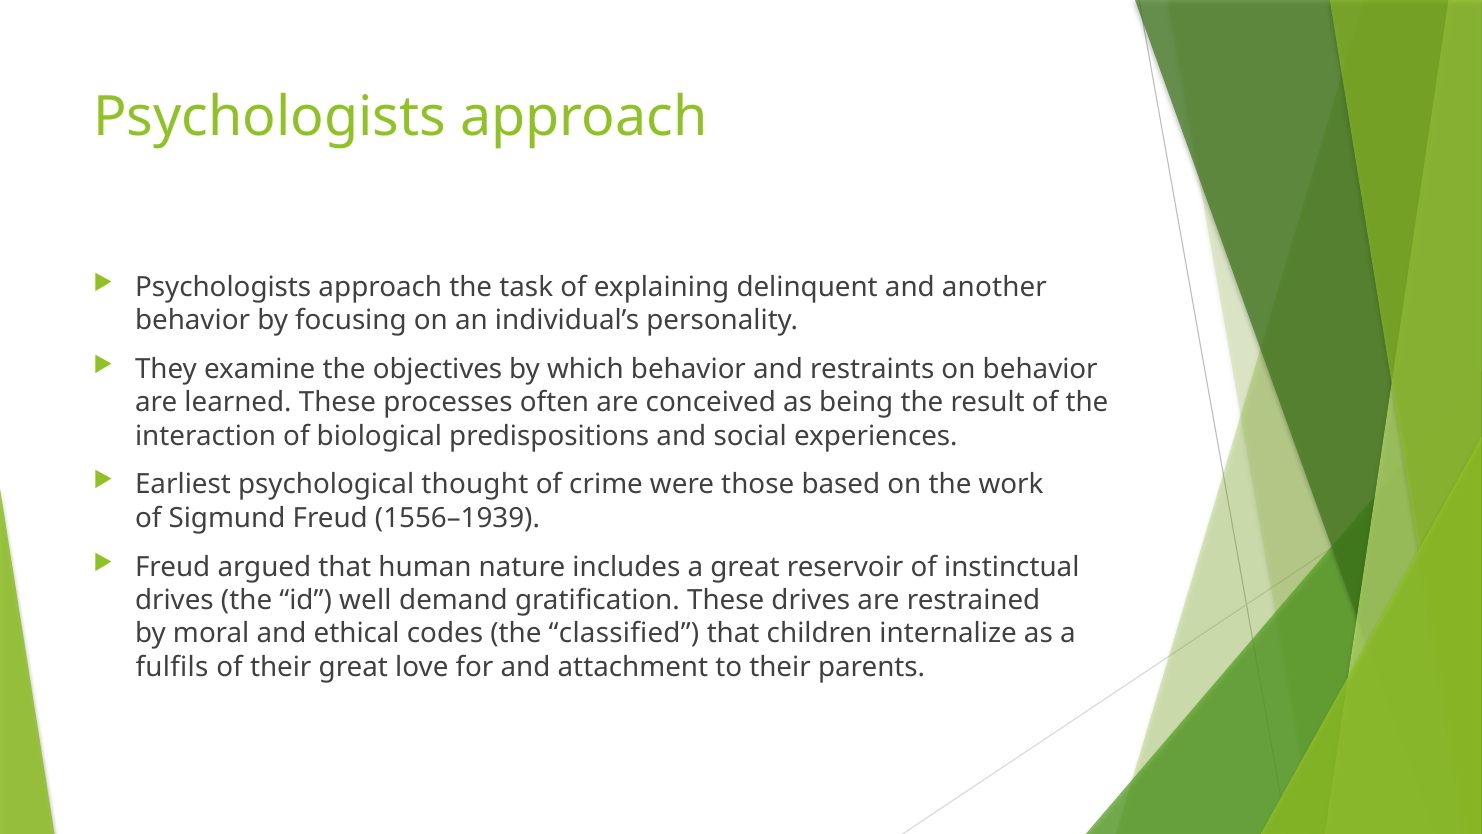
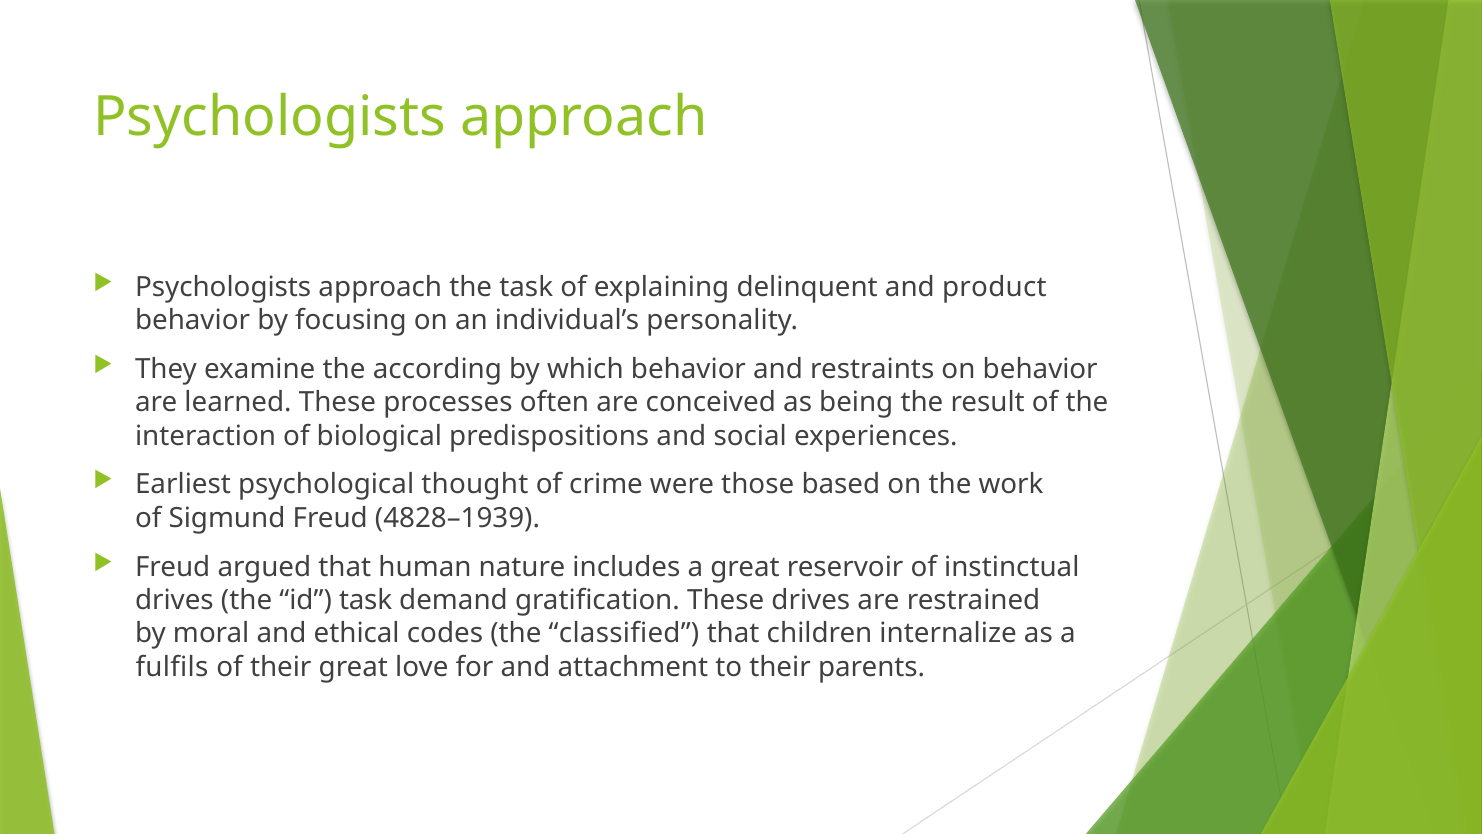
another: another -> product (994, 287)
objectives: objectives -> according (437, 369)
1556–1939: 1556–1939 -> 4828–1939 (457, 518)
id well: well -> task (366, 600)
